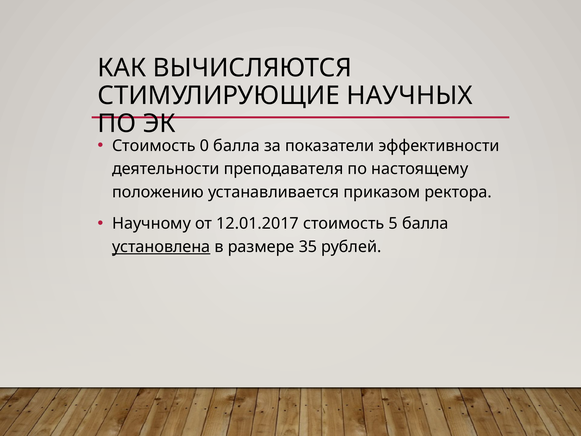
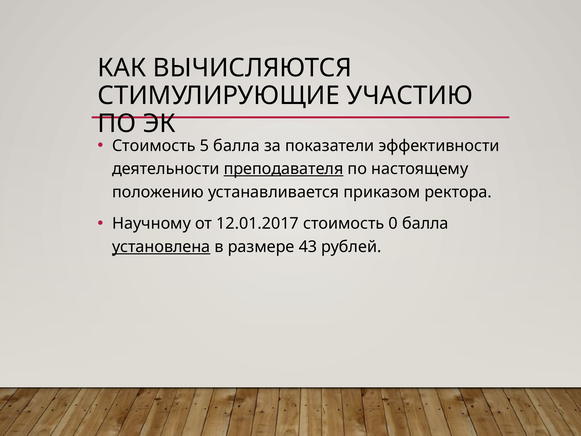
НАУЧНЫХ: НАУЧНЫХ -> УЧАСТИЮ (410, 96)
0: 0 -> 5 (205, 146)
преподавателя underline: none -> present (284, 169)
5: 5 -> 0 (393, 223)
35: 35 -> 43 (308, 247)
